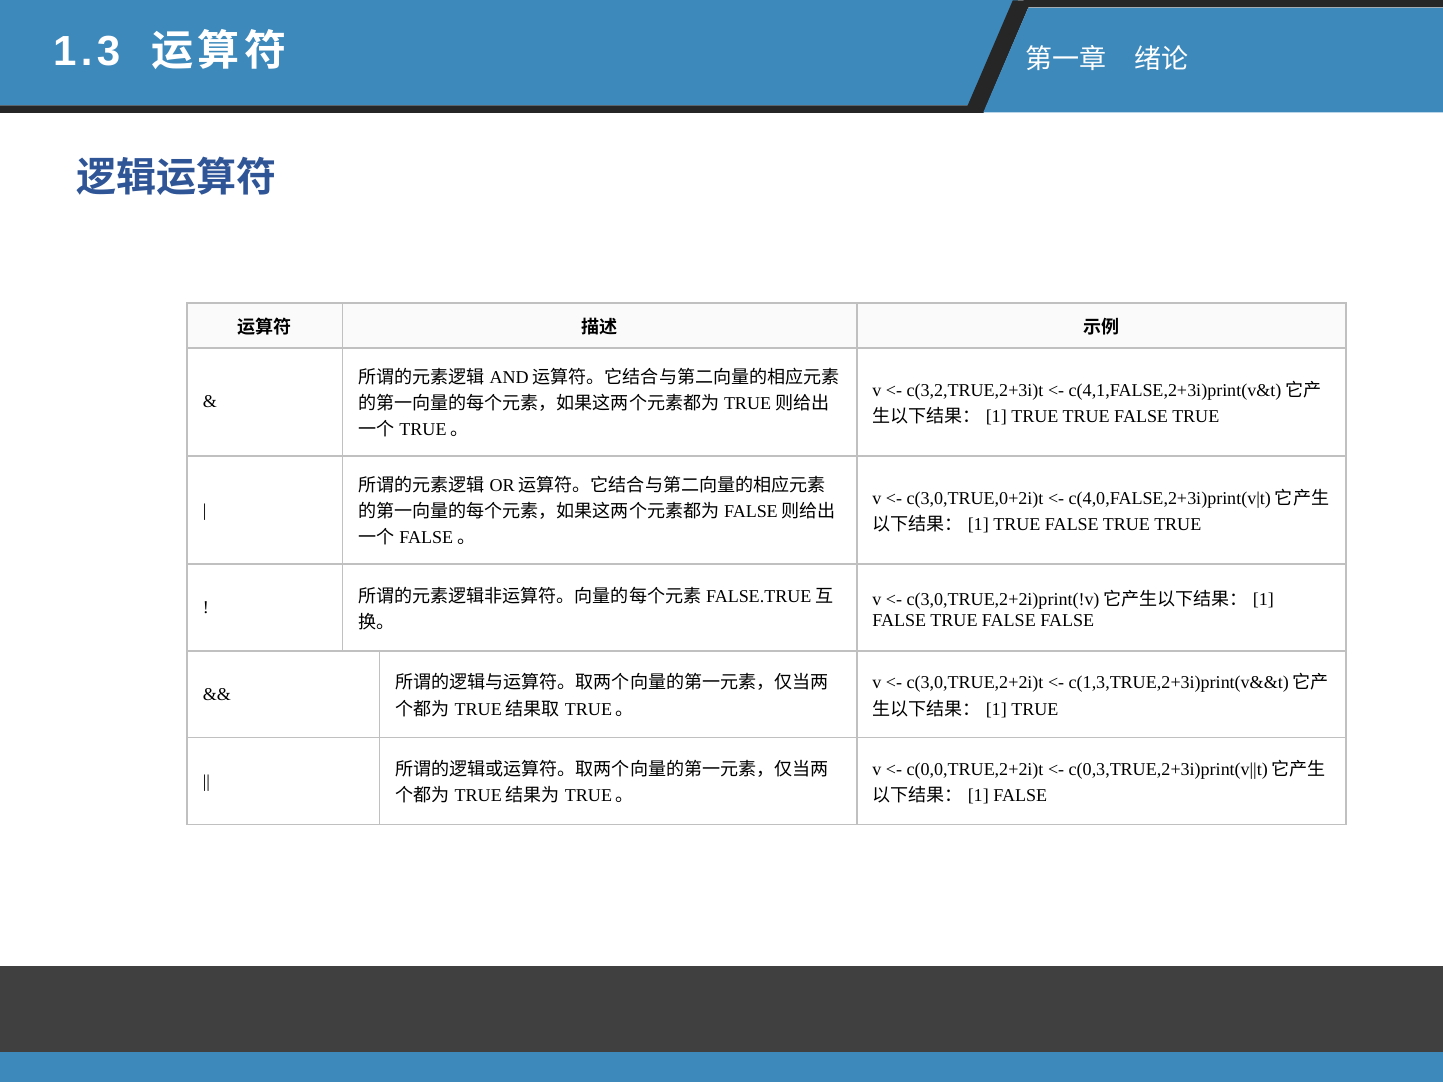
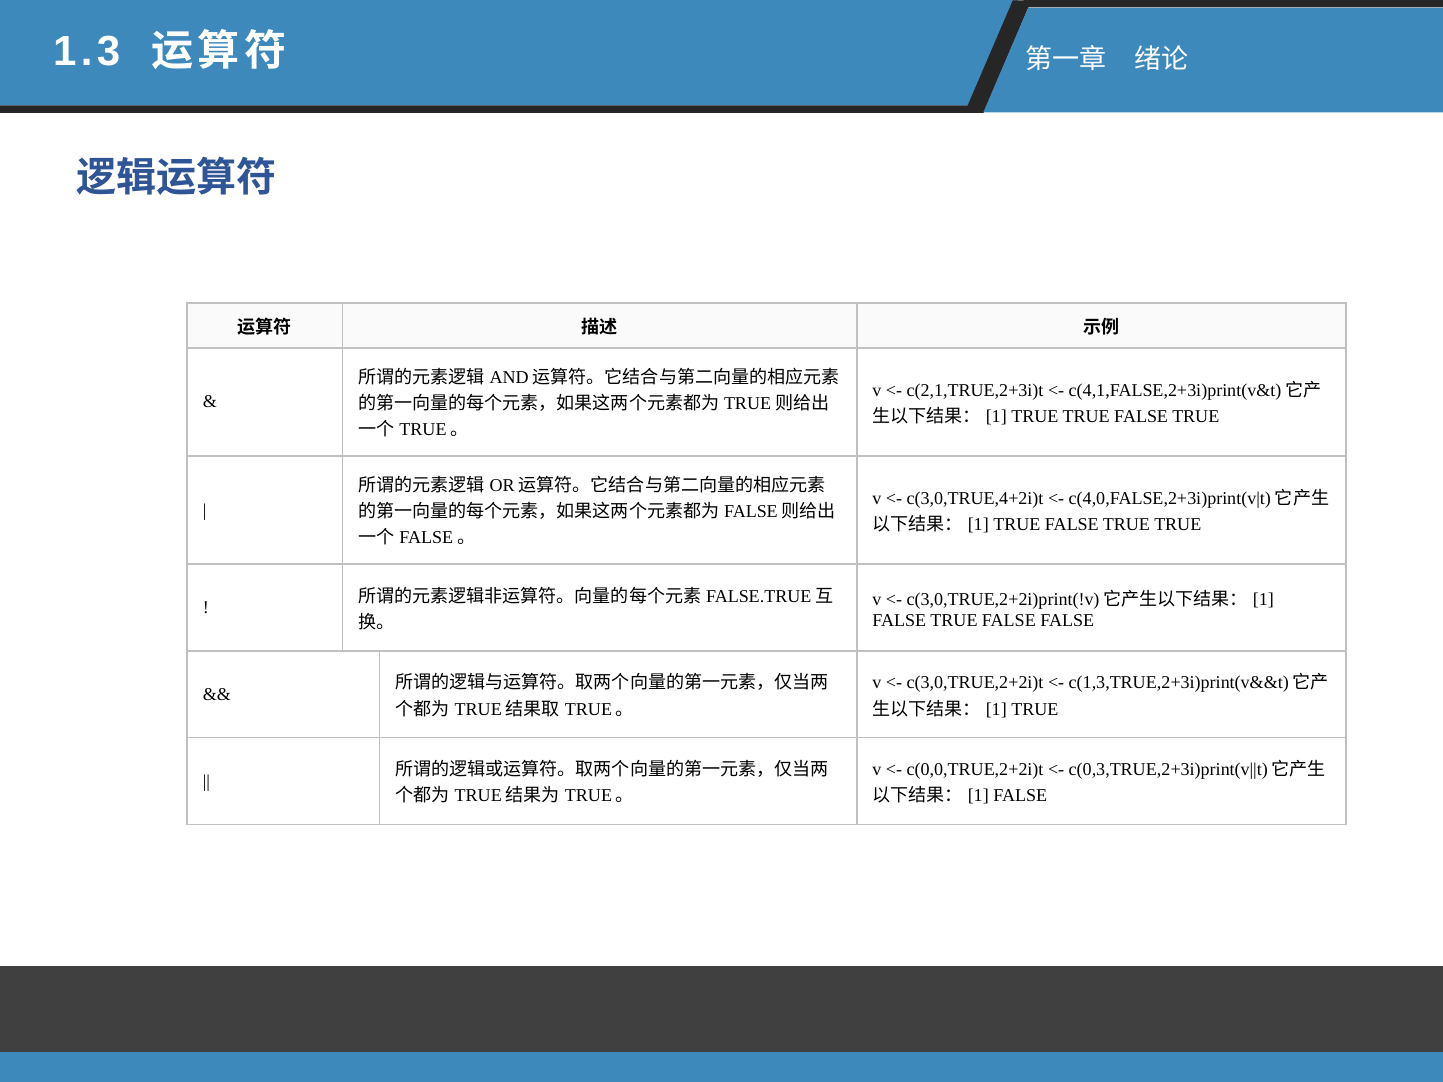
c(3,2,TRUE,2+3i)t: c(3,2,TRUE,2+3i)t -> c(2,1,TRUE,2+3i)t (975, 391)
c(3,0,TRUE,0+2i)t: c(3,0,TRUE,0+2i)t -> c(3,0,TRUE,4+2i)t (975, 499)
